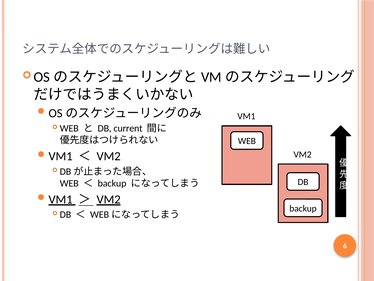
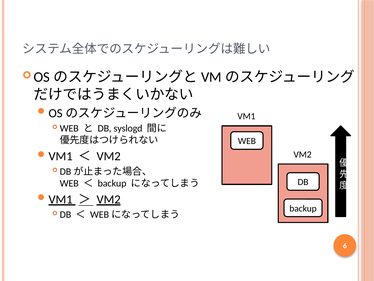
current: current -> syslogd (128, 128)
